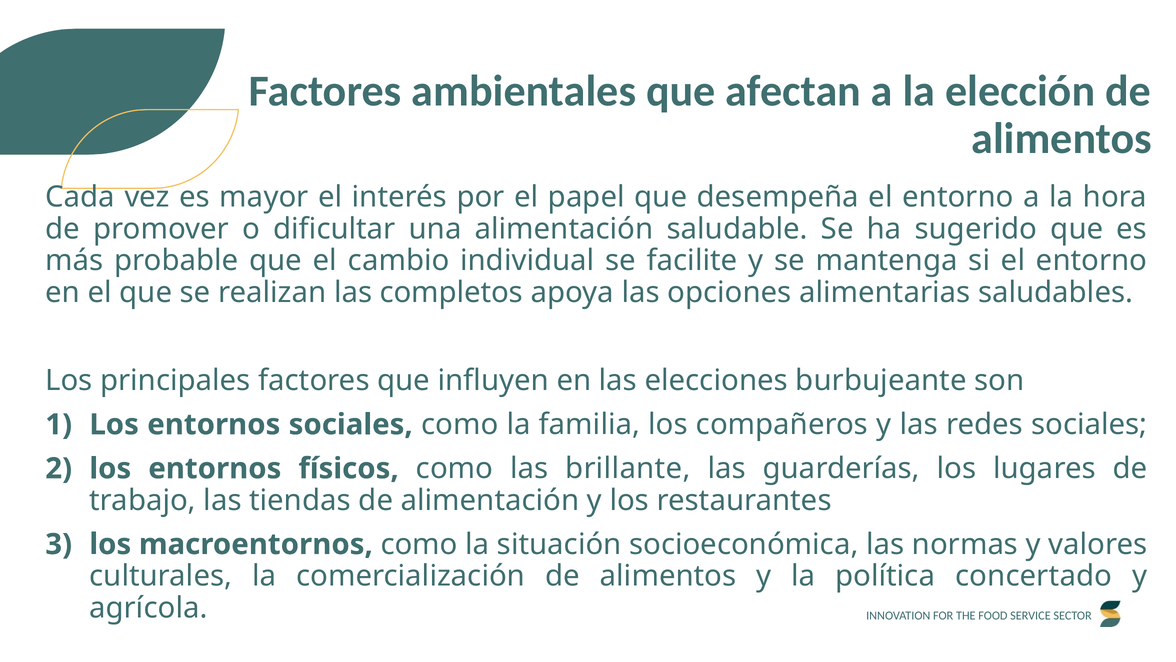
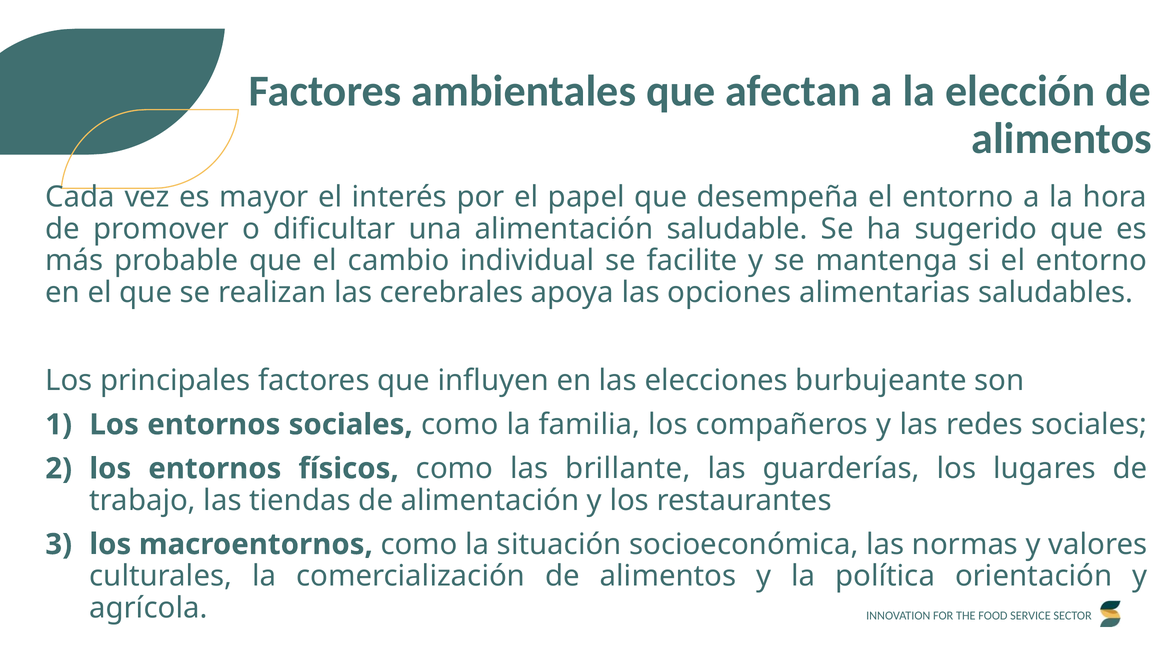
completos: completos -> cerebrales (451, 292)
concertado: concertado -> orientación (1034, 576)
